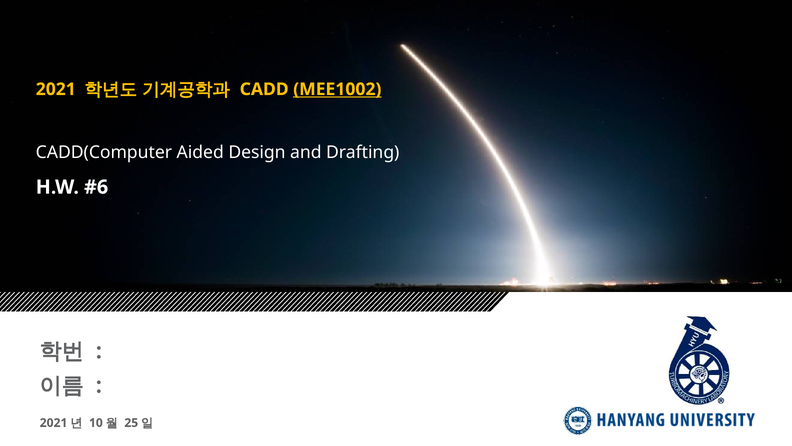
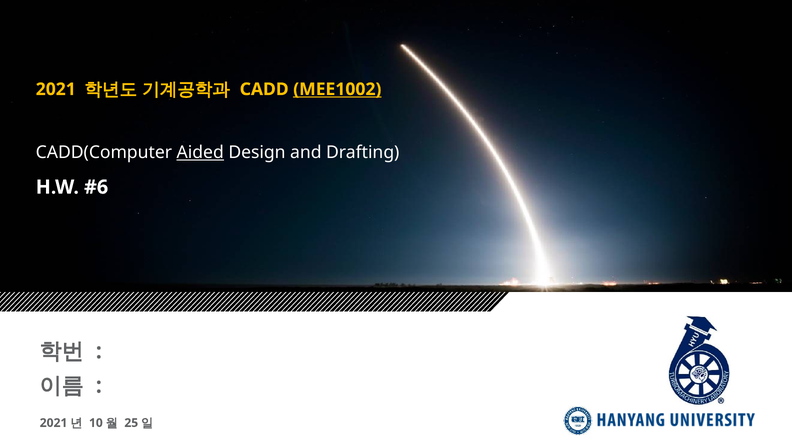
Aided underline: none -> present (200, 152)
